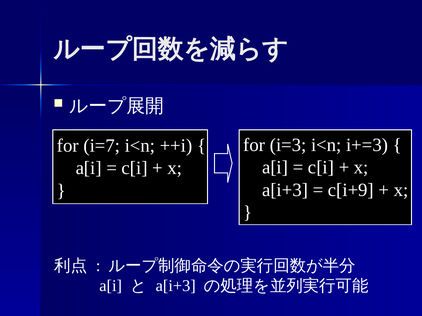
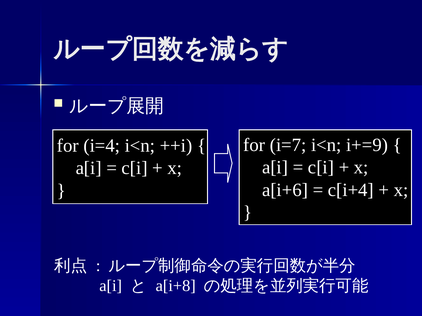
i=3: i=3 -> i=7 (288, 145)
i+=3: i+=3 -> i+=9 (367, 145)
i=7: i=7 -> i=4 (102, 146)
a[i+3: a[i+3 -> a[i+6 (285, 190)
c[i+9: c[i+9 -> c[i+4 (351, 190)
a[i+3: a[i+3 -> a[i+8 (176, 286)
